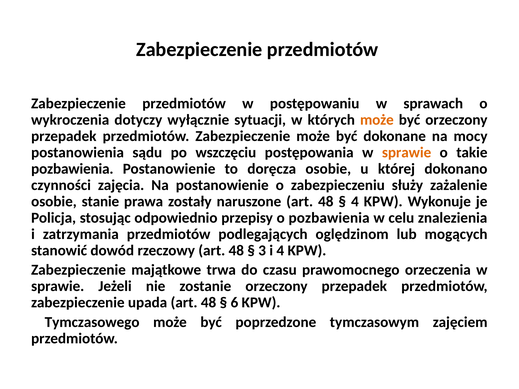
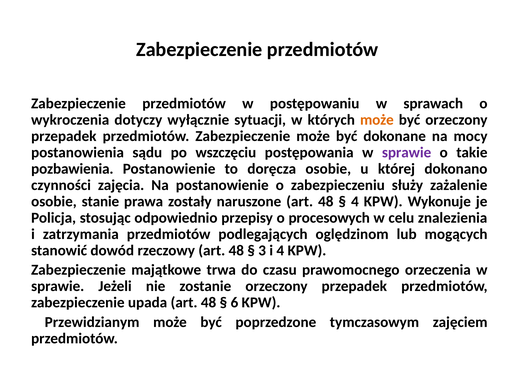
sprawie colour: orange -> purple (407, 153)
o pozbawienia: pozbawienia -> procesowych (329, 218)
Tymczasowego: Tymczasowego -> Przewidzianym (92, 322)
